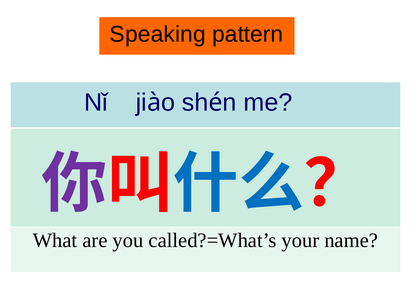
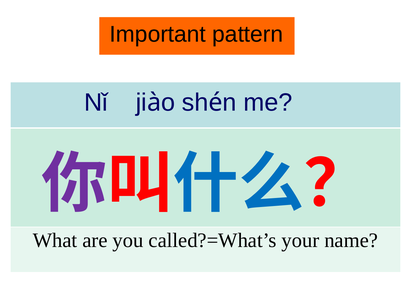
Speaking: Speaking -> Important (158, 34)
